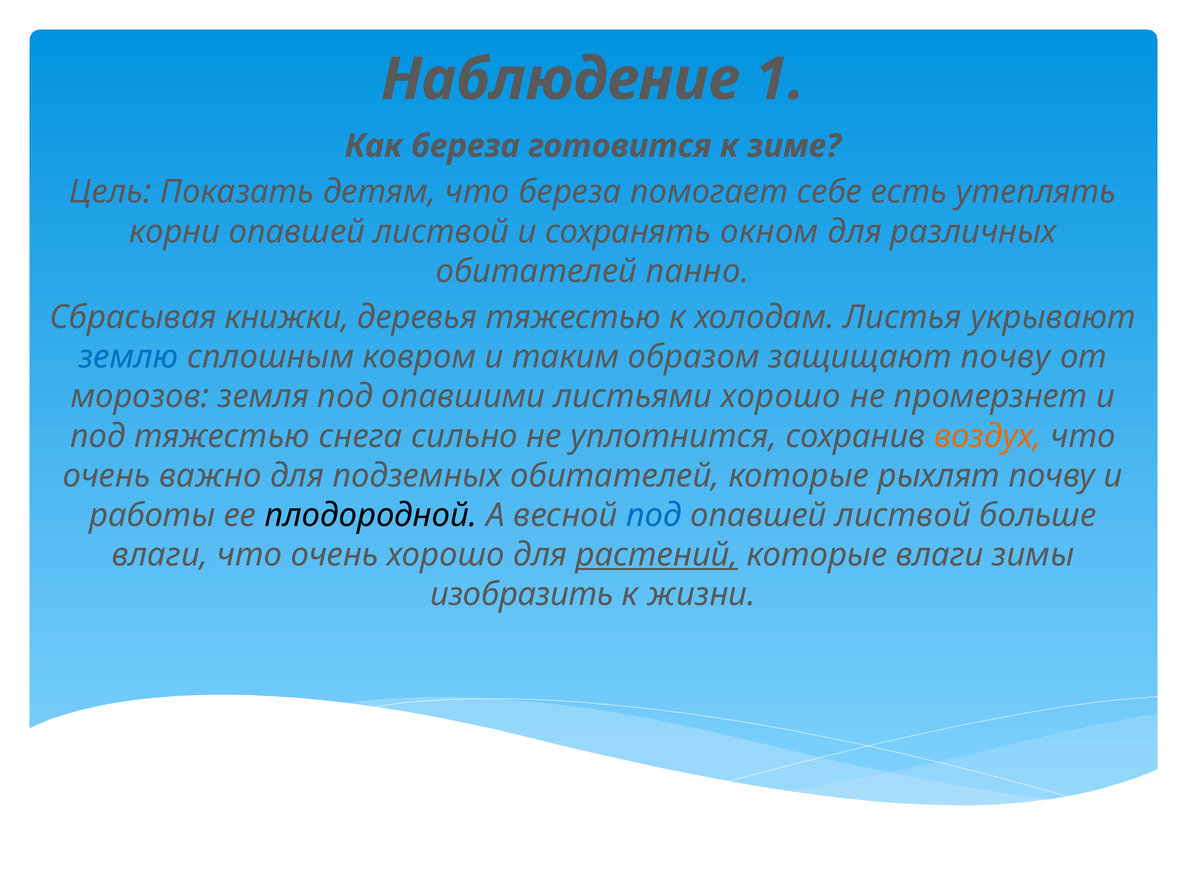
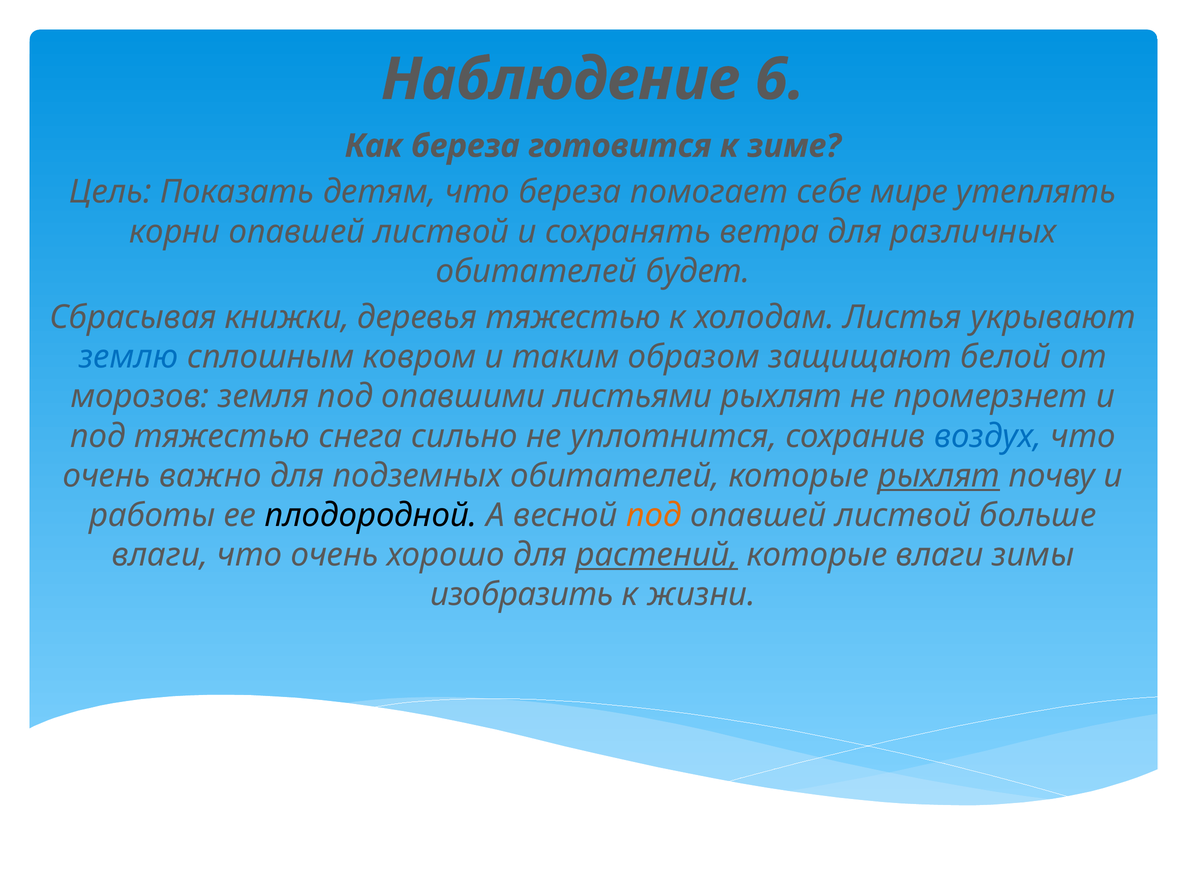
1: 1 -> 6 (780, 79)
есть: есть -> мире (909, 192)
окном: окном -> ветра (770, 232)
панно: панно -> будет (698, 271)
защищают почву: почву -> белой (1006, 357)
листьями хорошо: хорошо -> рыхлят (781, 396)
воздух colour: orange -> blue (988, 436)
рыхлят underline: none -> present (939, 475)
под colour: blue -> orange (654, 515)
